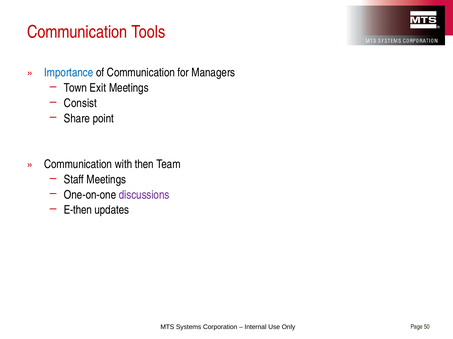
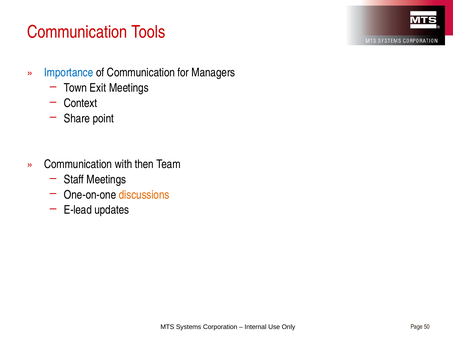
Consist: Consist -> Context (81, 103)
discussions colour: purple -> orange (144, 195)
E-then: E-then -> E-lead (78, 211)
